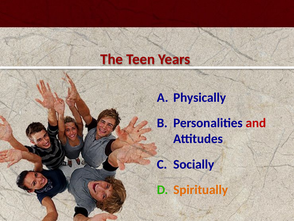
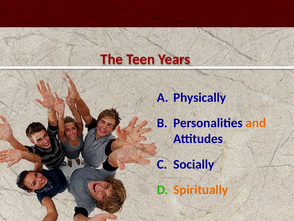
and colour: red -> orange (256, 123)
